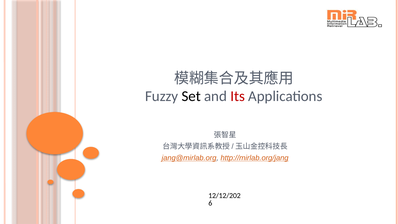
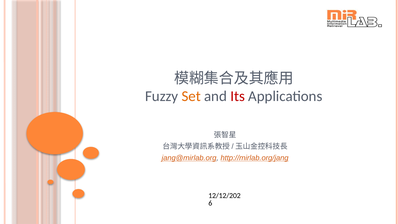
Set colour: black -> orange (191, 96)
